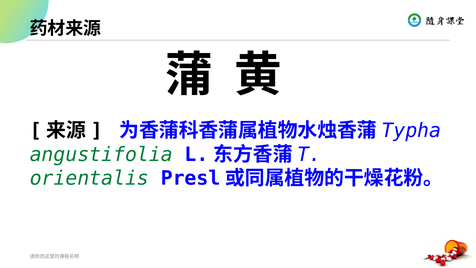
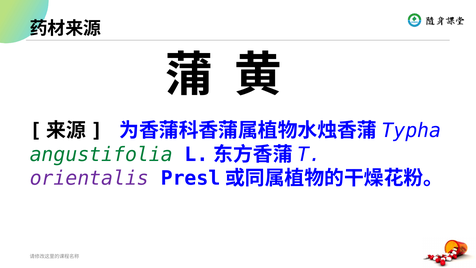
orientalis colour: green -> purple (89, 178)
